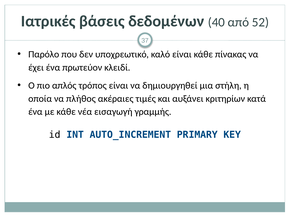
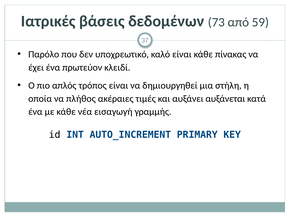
40: 40 -> 73 (216, 22)
52: 52 -> 59 (260, 22)
κριτηρίων: κριτηρίων -> αυξάνεται (225, 99)
